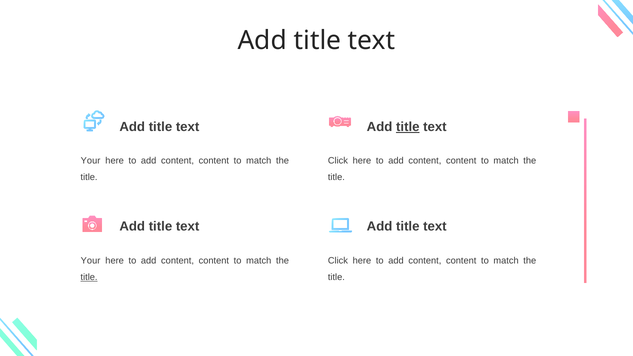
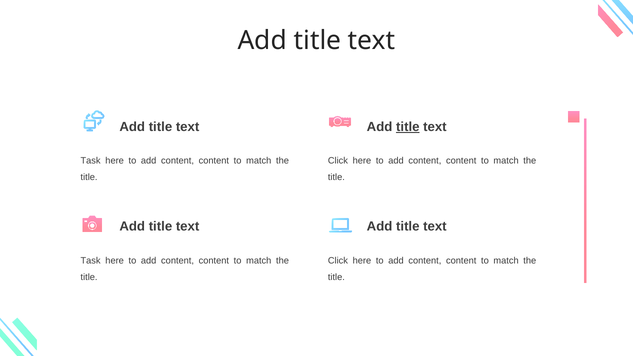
Your: Your -> Task (91, 161)
Your: Your -> Task (91, 261)
title underline: present -> none (89, 277)
